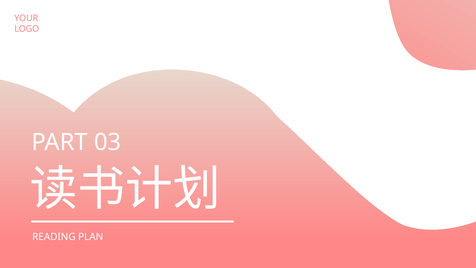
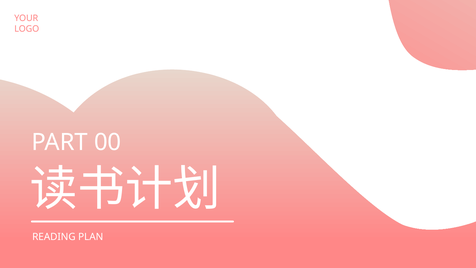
03: 03 -> 00 (108, 142)
